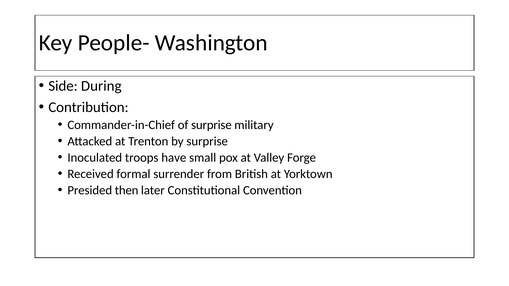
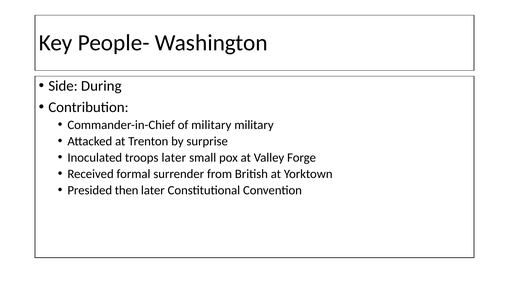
of surprise: surprise -> military (211, 125)
troops have: have -> later (174, 158)
